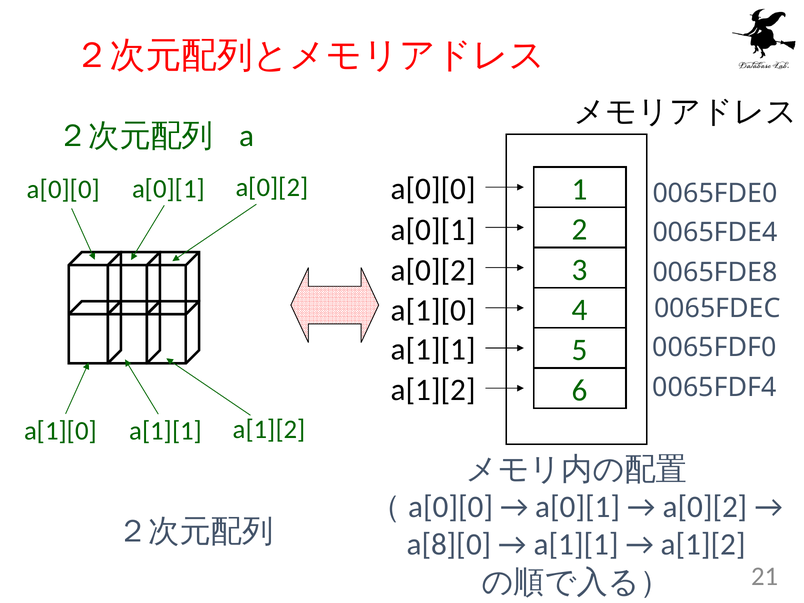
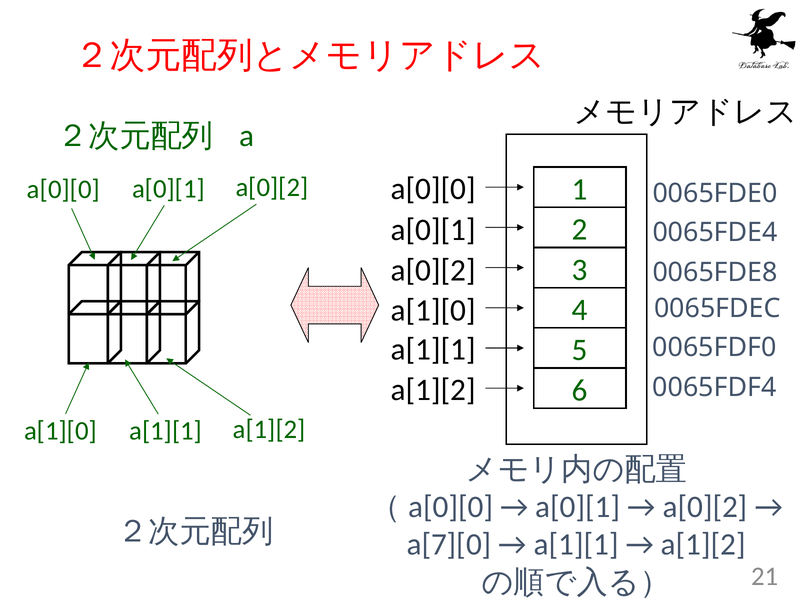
a[8][0: a[8][0 -> a[7][0 (449, 545)
